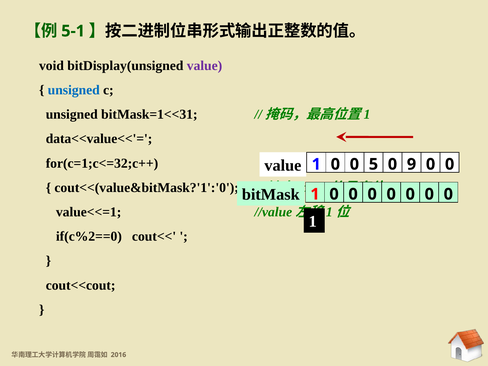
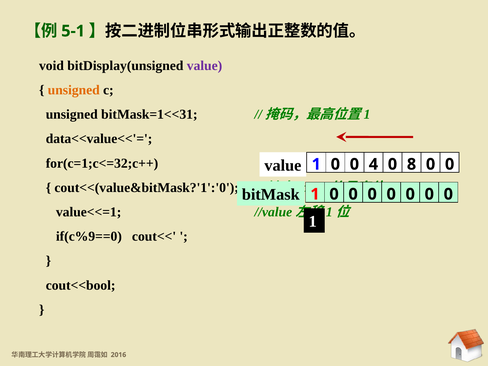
unsigned colour: blue -> orange (74, 90)
5: 5 -> 4 (373, 164)
9: 9 -> 8 (412, 164)
if(c%2==0: if(c%2==0 -> if(c%9==0 (89, 236)
cout<<cout: cout<<cout -> cout<<bool (81, 285)
